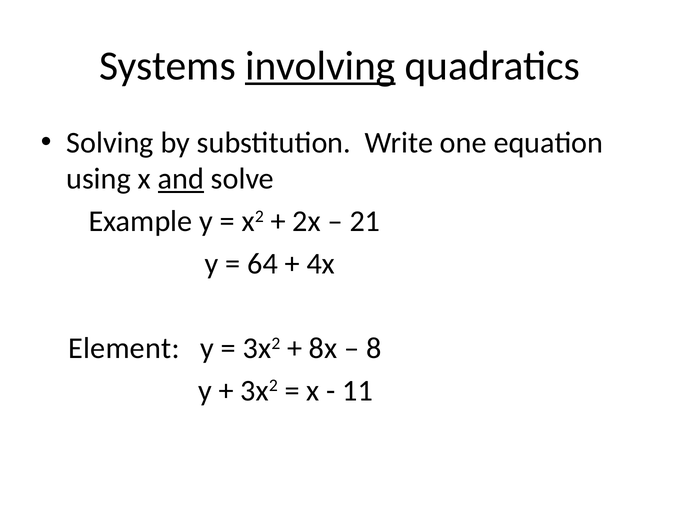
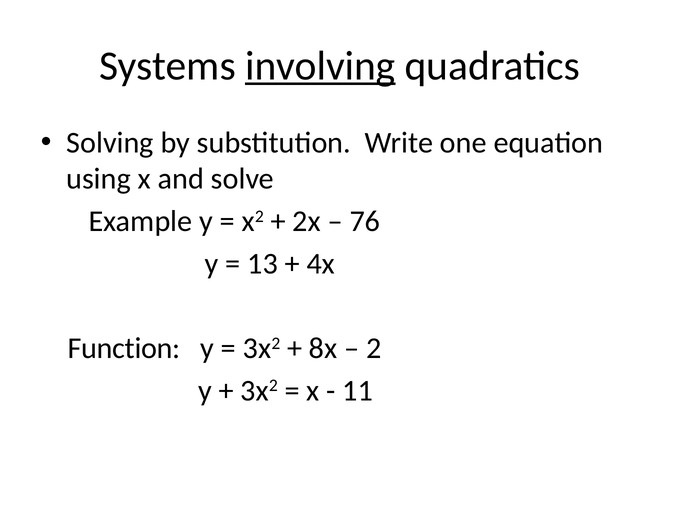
and underline: present -> none (181, 179)
21: 21 -> 76 (365, 221)
64: 64 -> 13 (263, 264)
Element: Element -> Function (124, 348)
8: 8 -> 2 (374, 348)
